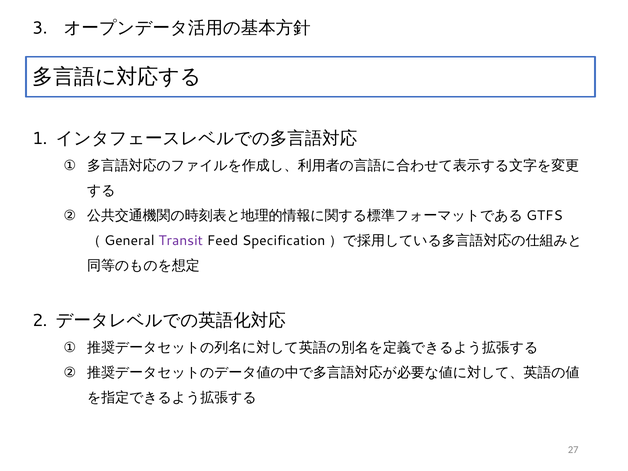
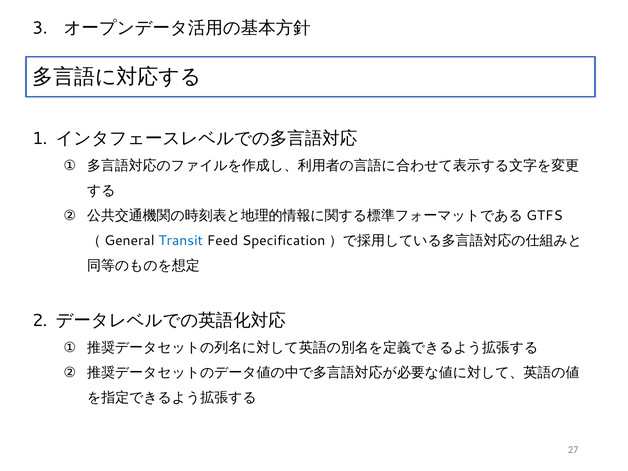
Transit colour: purple -> blue (181, 241)
